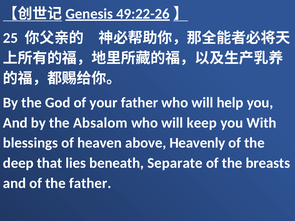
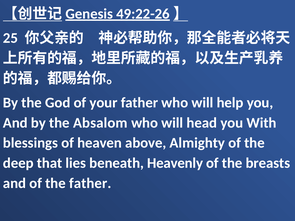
keep: keep -> head (202, 123)
Heavenly: Heavenly -> Almighty (197, 143)
Separate: Separate -> Heavenly (175, 163)
